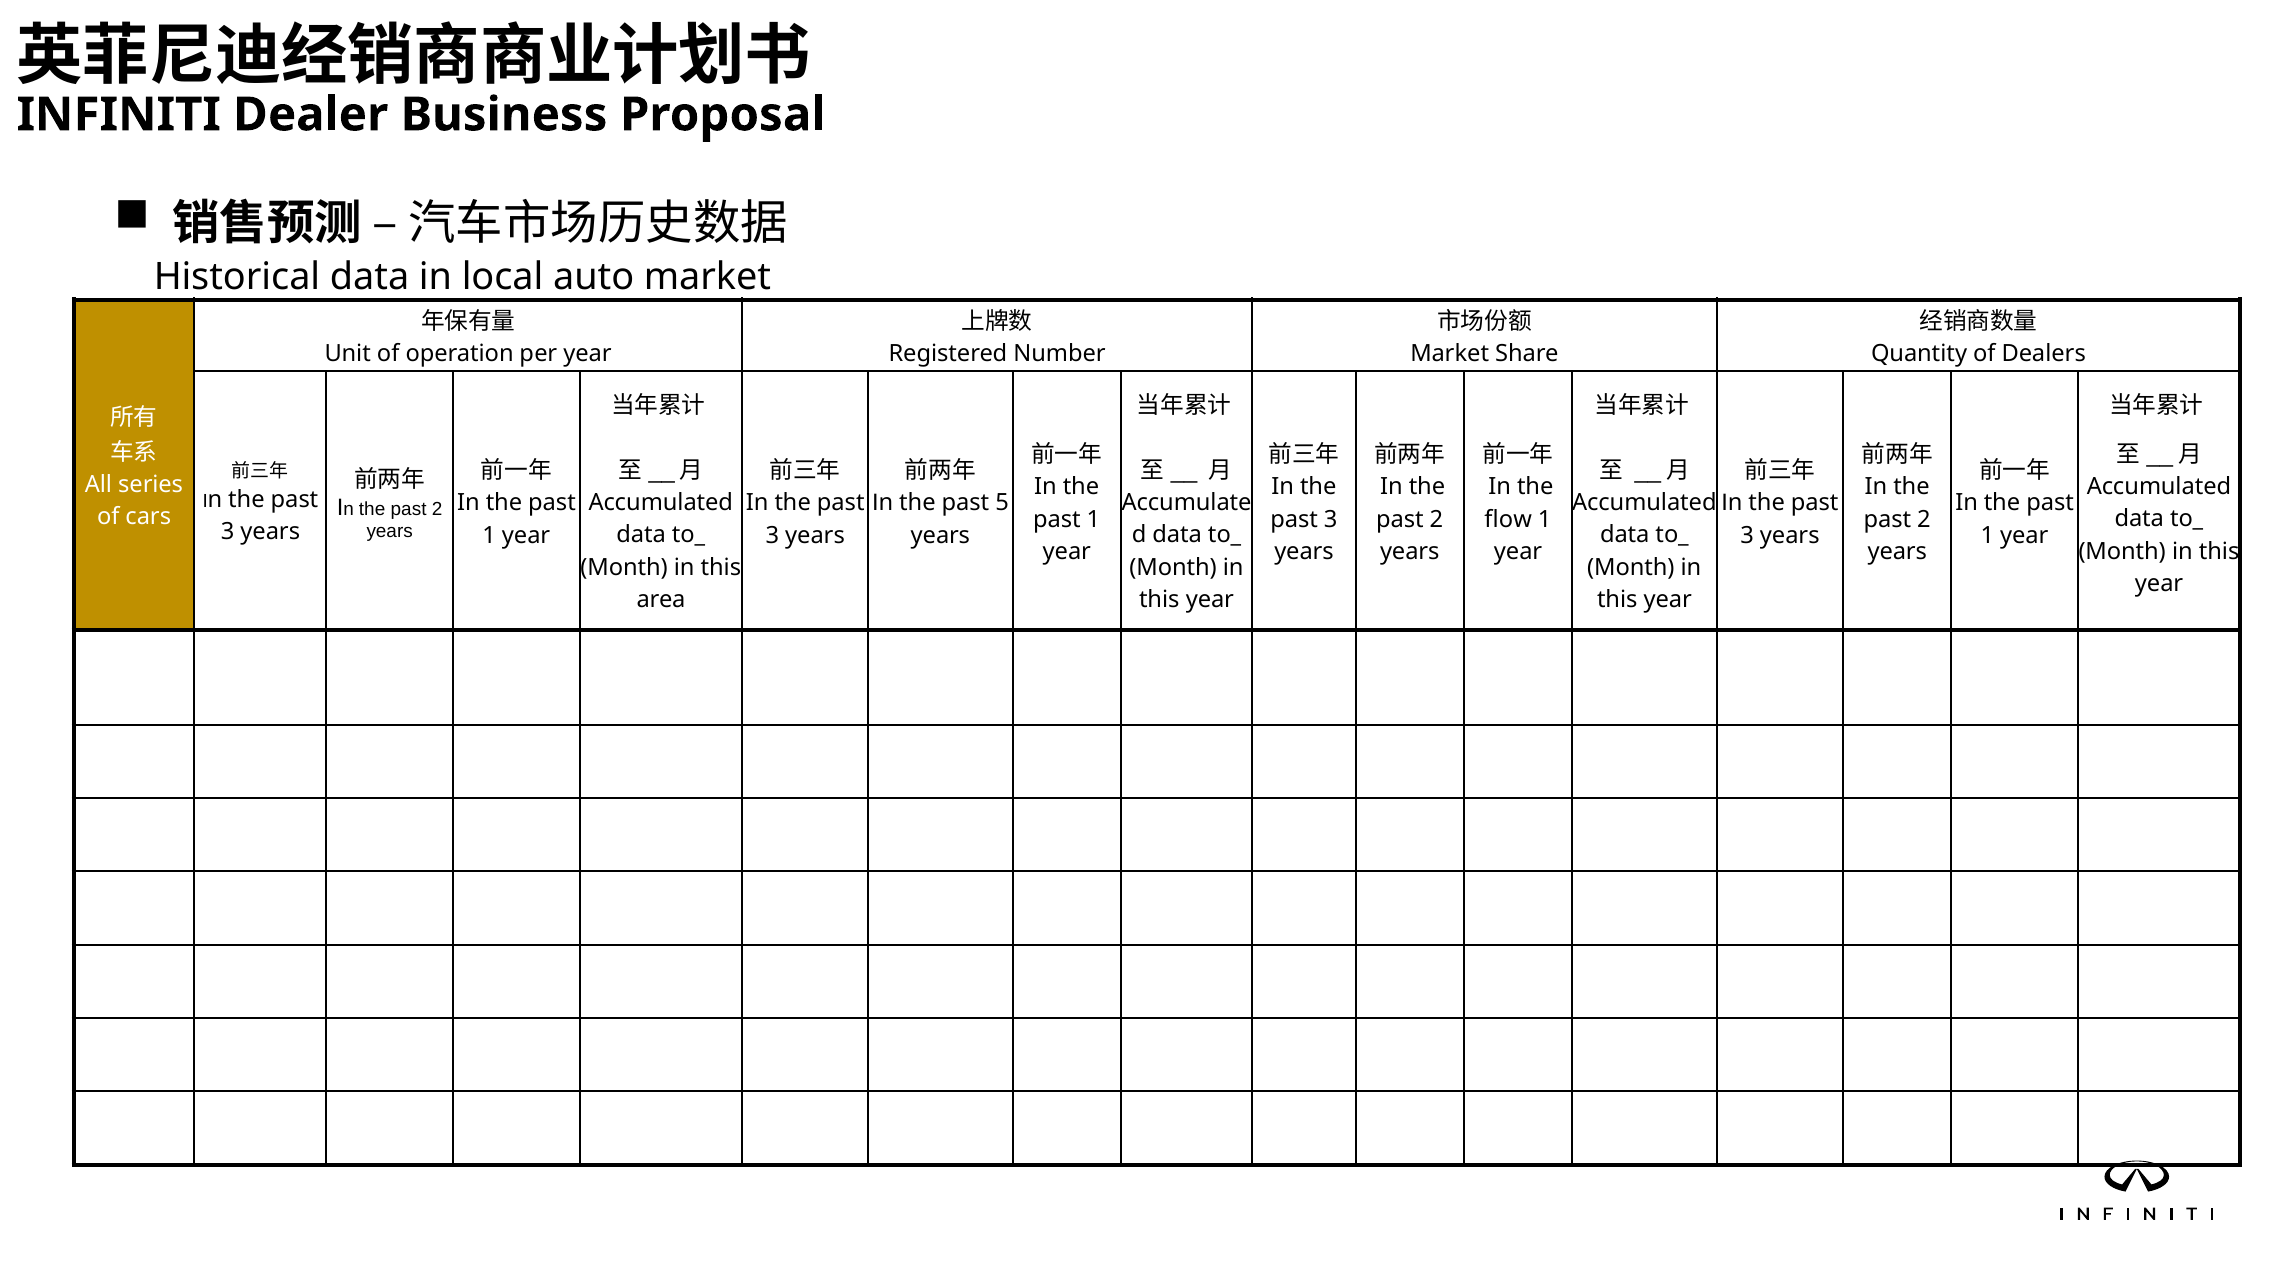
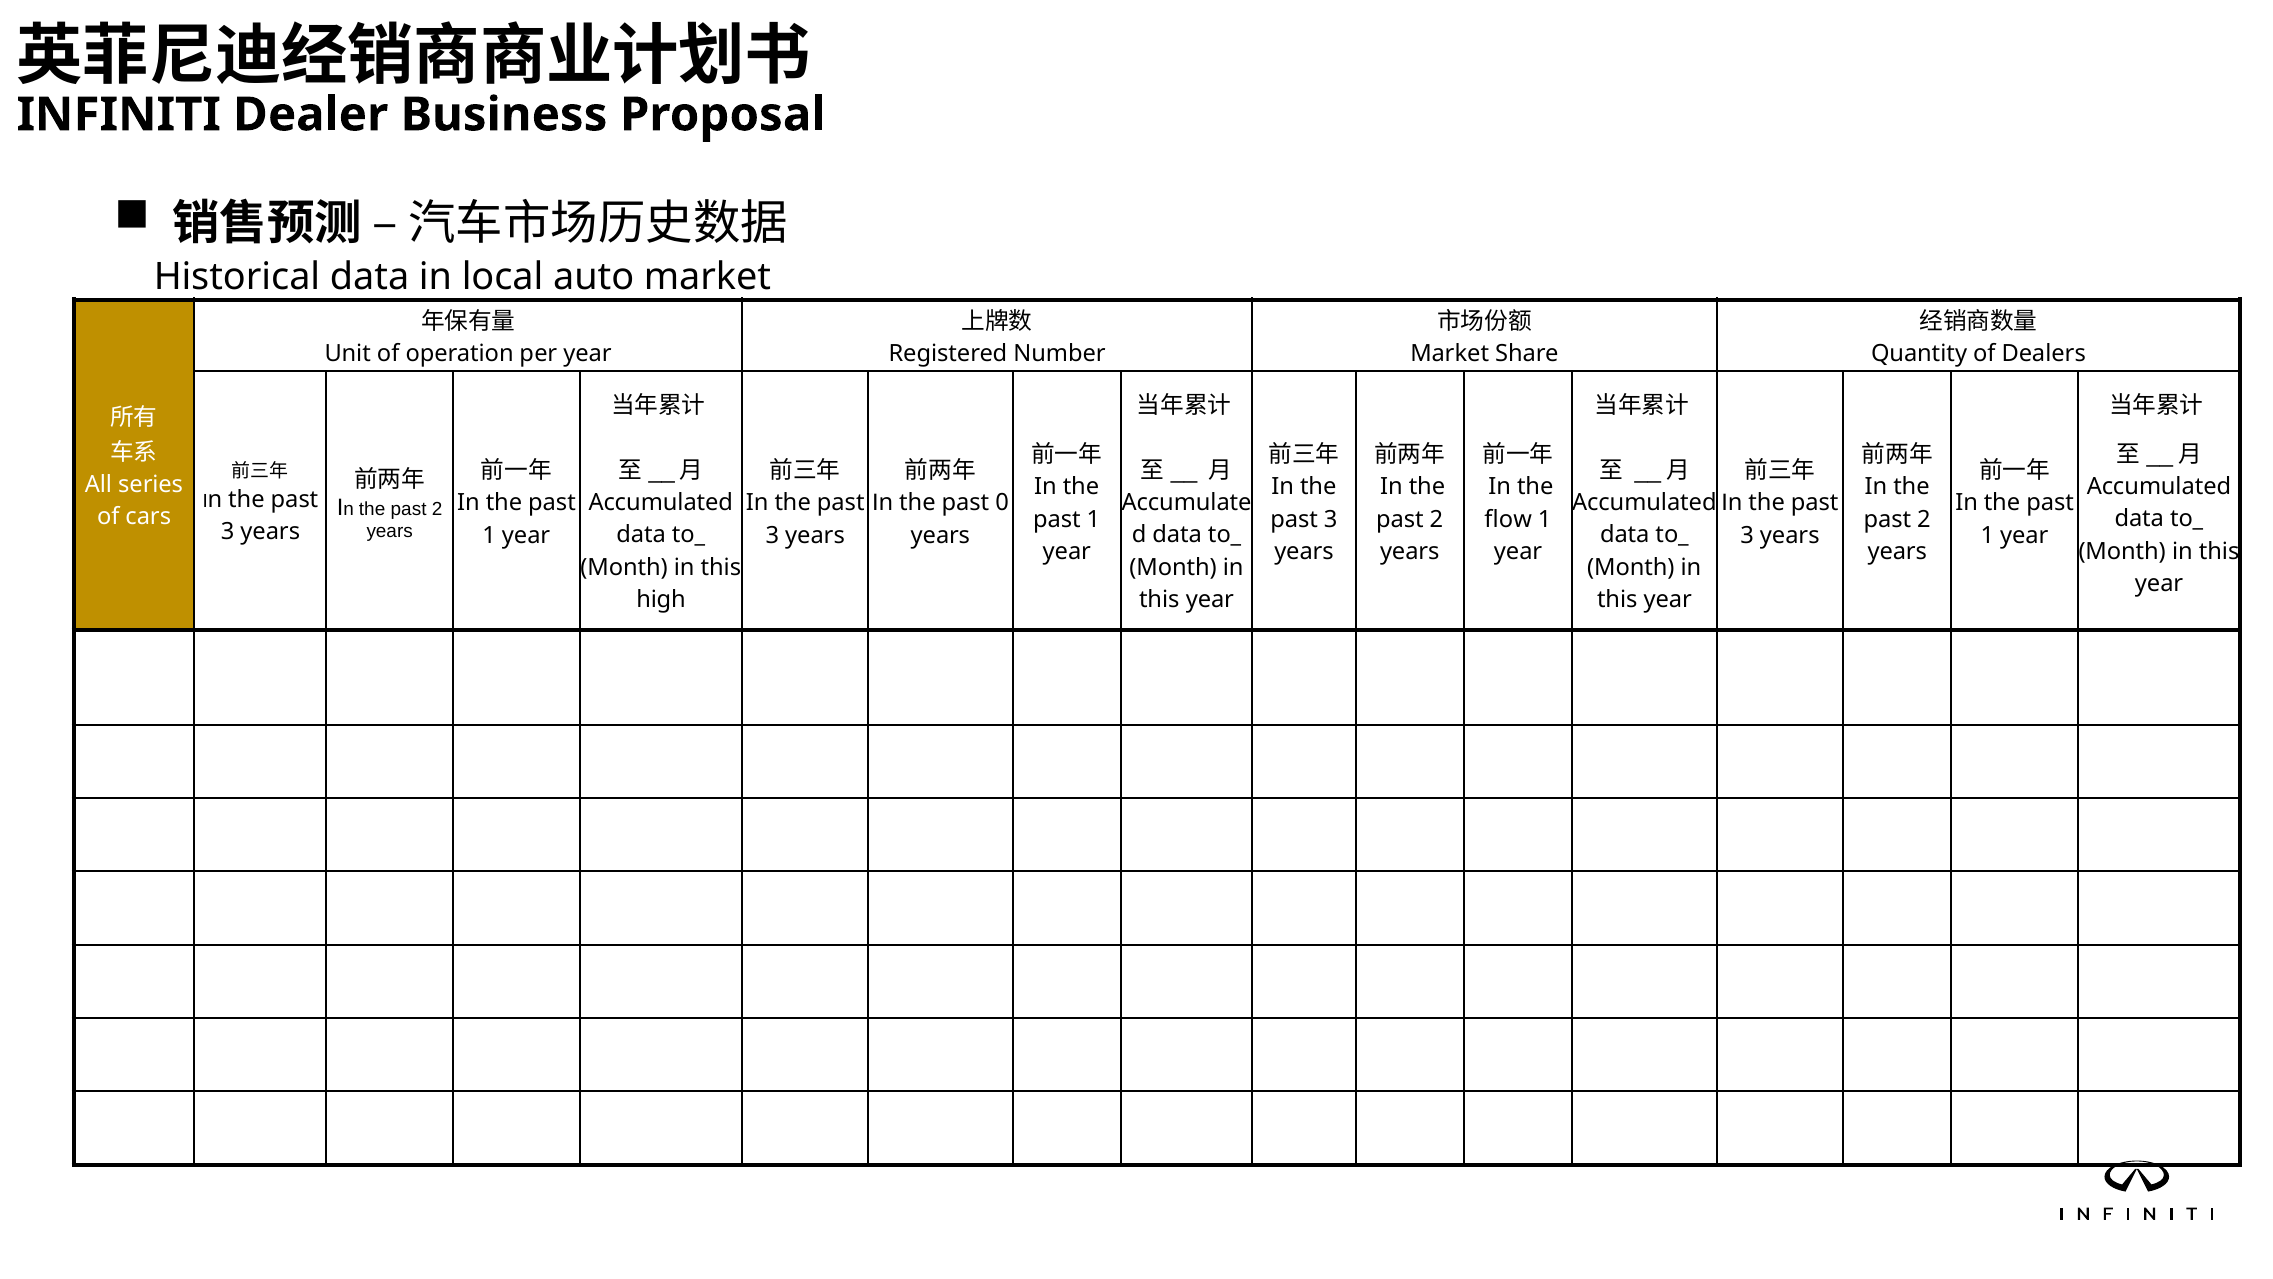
5: 5 -> 0 (1002, 503)
area: area -> high (661, 599)
